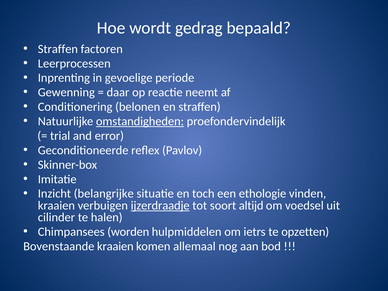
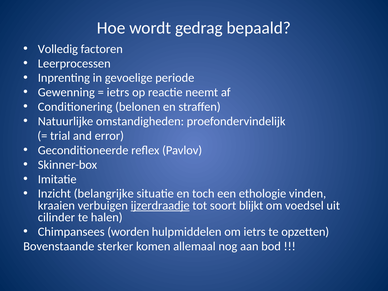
Straffen: Straffen -> Volledig (58, 49)
daar: daar -> ietrs (118, 92)
omstandigheden underline: present -> none (140, 121)
altijd: altijd -> blijkt (251, 206)
Bovenstaande kraaien: kraaien -> sterker (115, 246)
